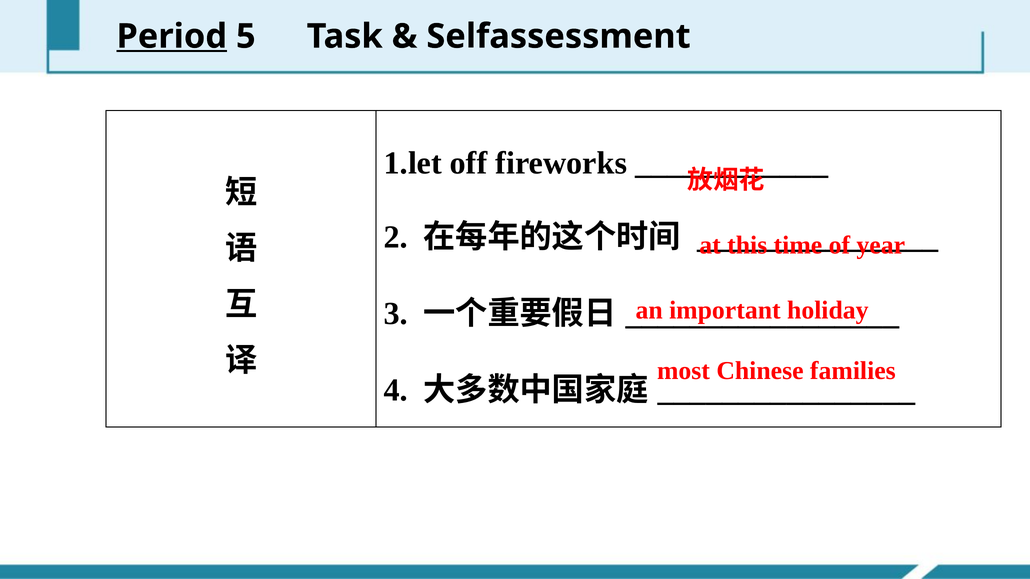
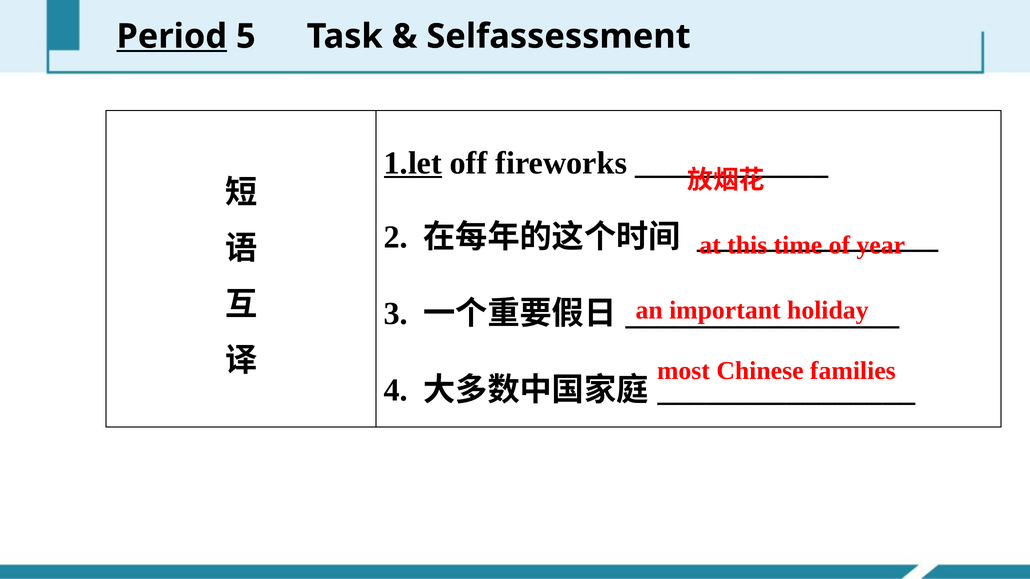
1.let underline: none -> present (413, 163)
